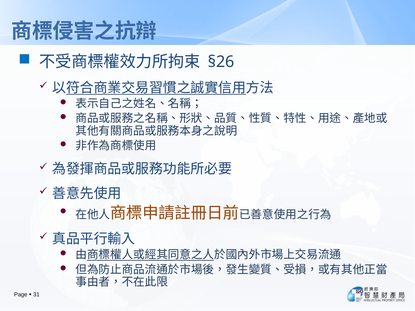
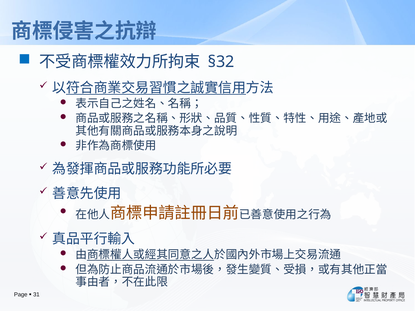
§26: §26 -> §32 (221, 62)
